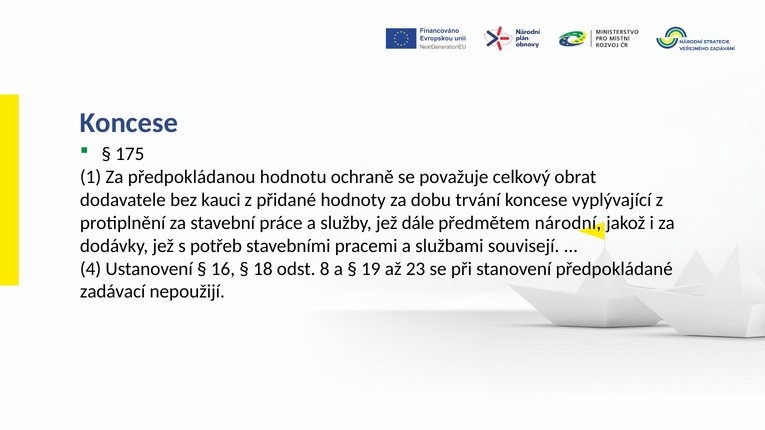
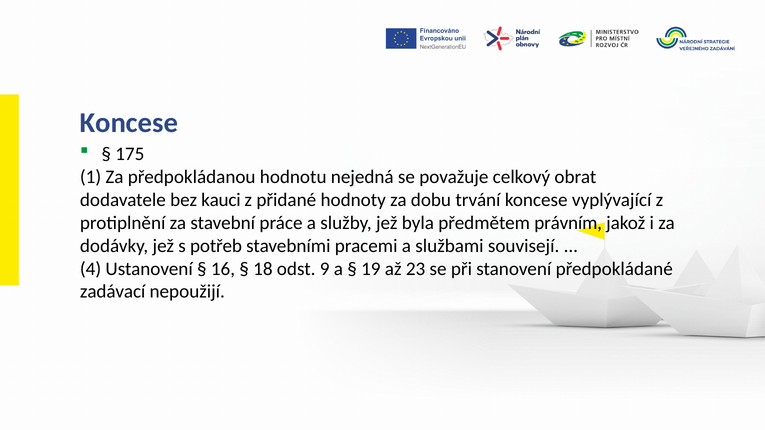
ochraně: ochraně -> nejedná (362, 177)
dále: dále -> byla (418, 223)
národní: národní -> právním (568, 223)
8: 8 -> 9 (325, 269)
